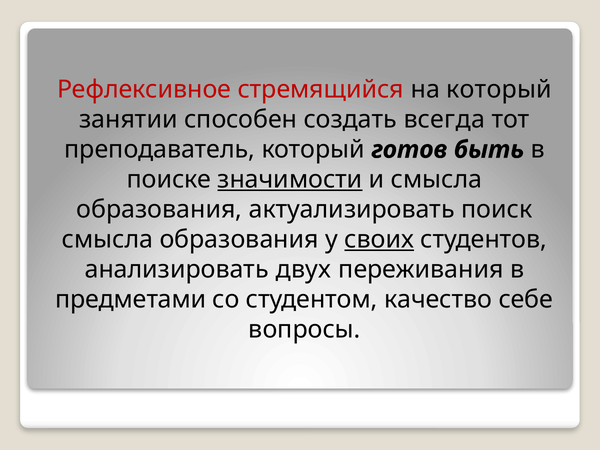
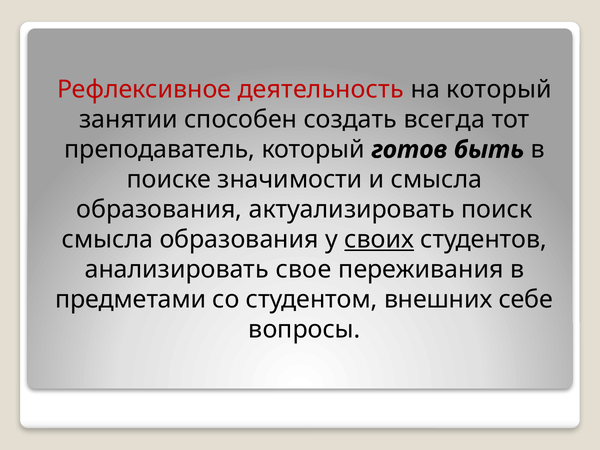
стремящийся: стремящийся -> деятельность (321, 90)
значимости underline: present -> none (290, 180)
двух: двух -> свое (303, 270)
качество: качество -> внешних (438, 300)
